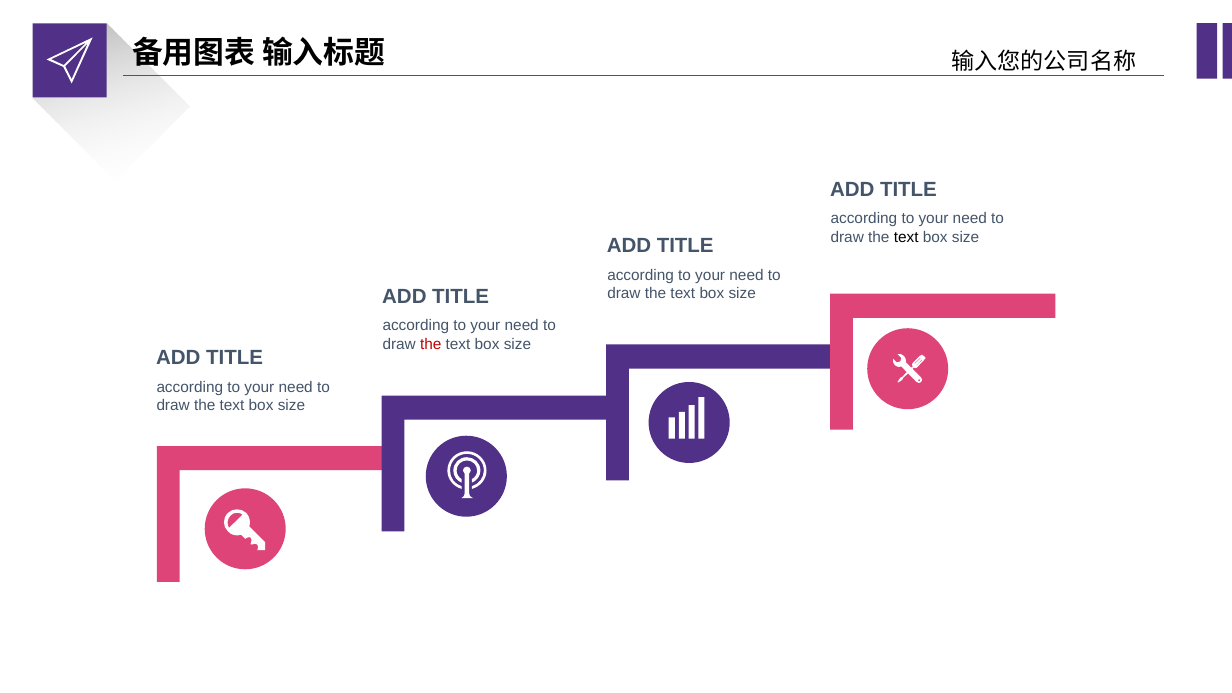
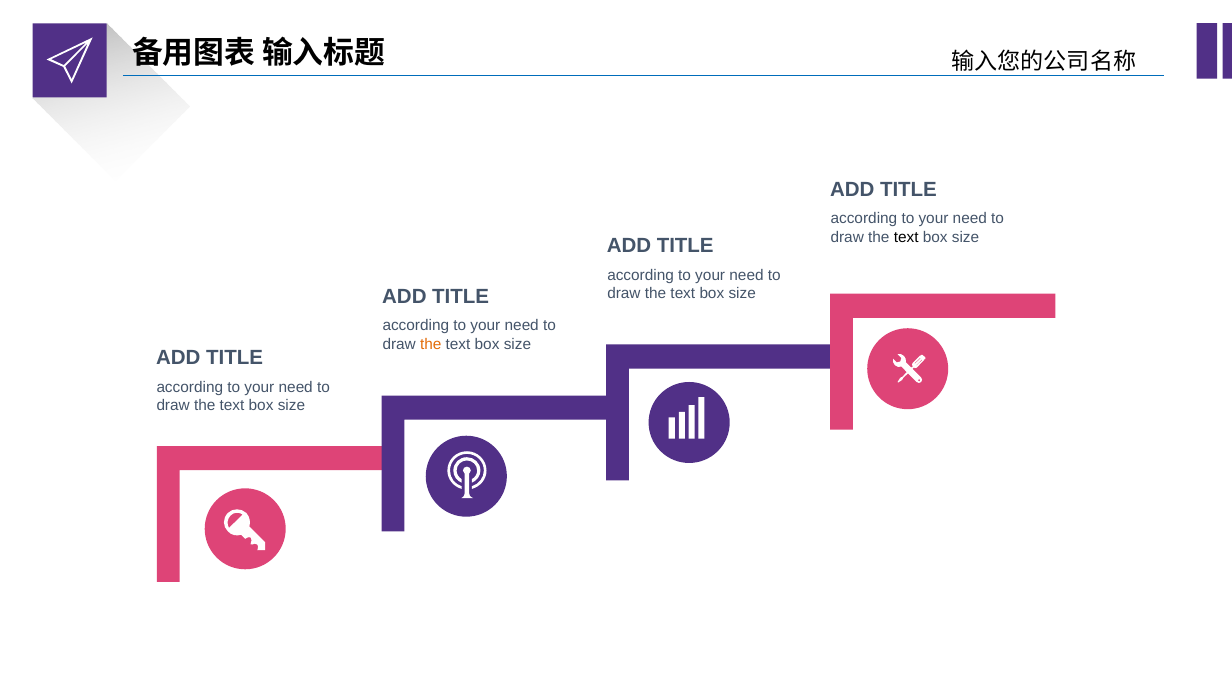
the colour: red -> orange (431, 344)
